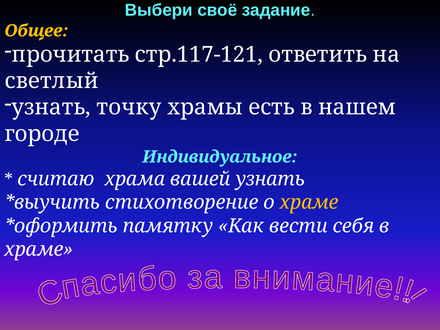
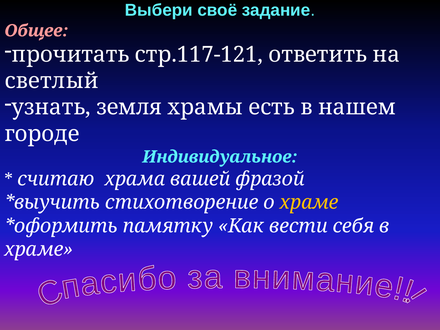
Общее colour: yellow -> pink (36, 31)
точку: точку -> земля (129, 107)
вашей узнать: узнать -> фразой (270, 179)
